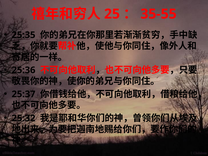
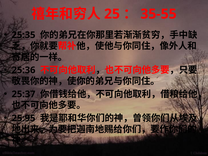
25:32: 25:32 -> 25:95 (23, 118)
